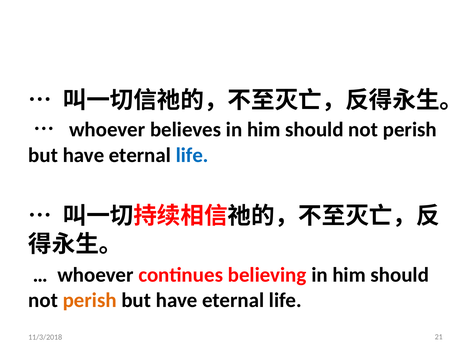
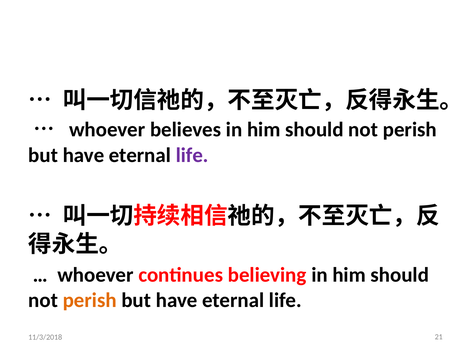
life colour: blue -> purple (192, 155)
